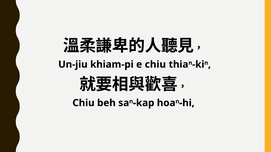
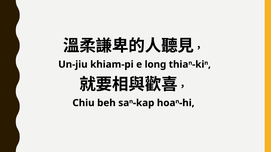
e chiu: chiu -> long (155, 65)
